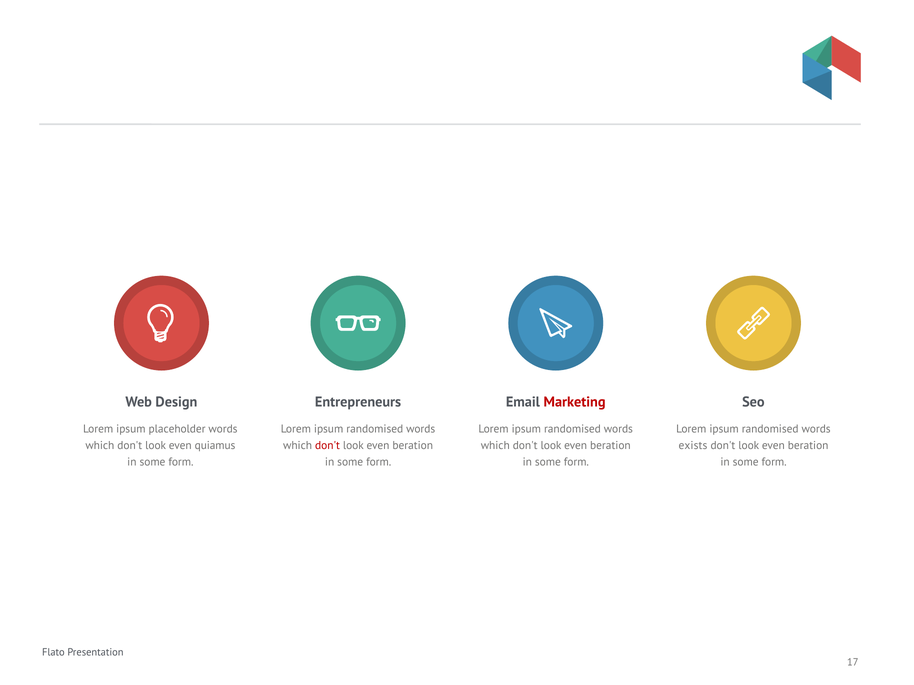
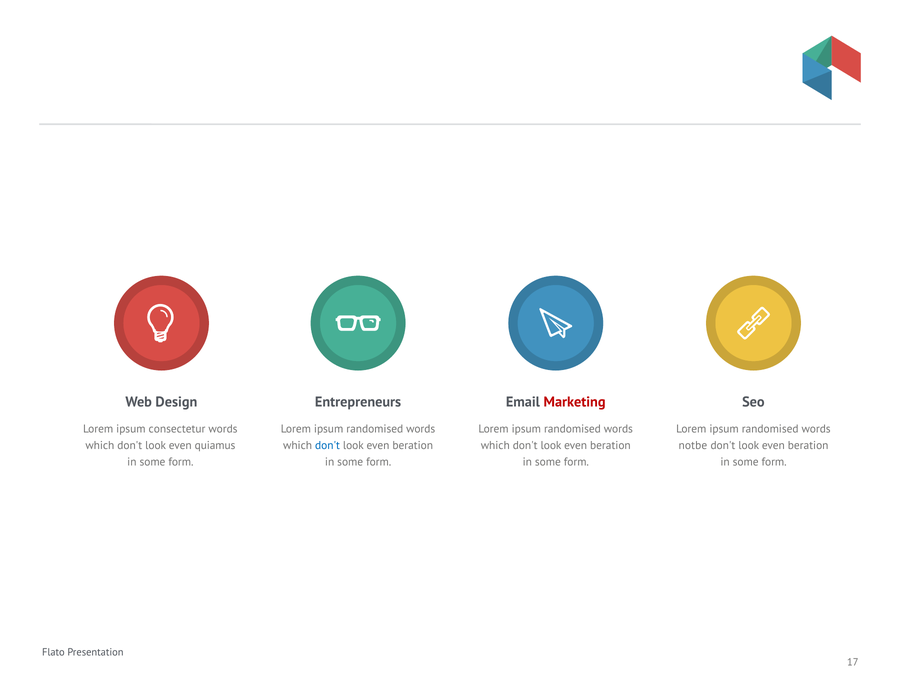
placeholder: placeholder -> consectetur (177, 429)
don't colour: red -> blue (327, 446)
exists: exists -> notbe (693, 446)
